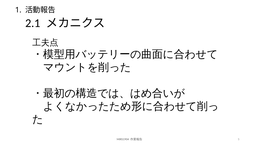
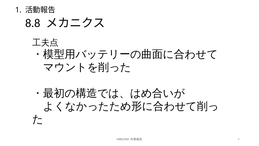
2.1: 2.1 -> 8.8 (33, 23)
